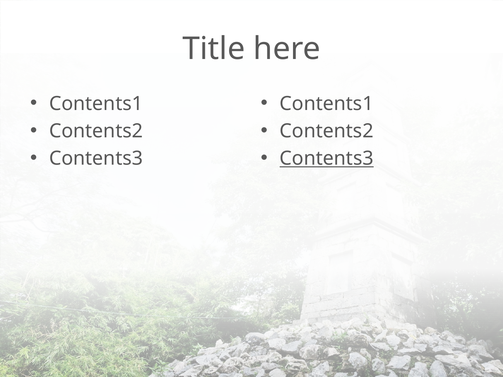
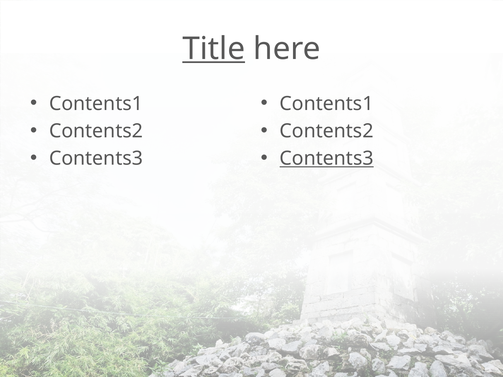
Title underline: none -> present (214, 49)
